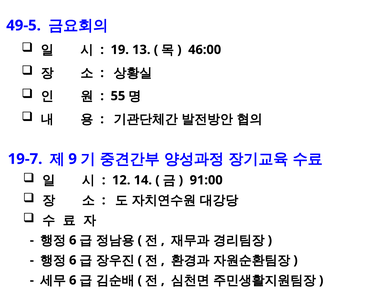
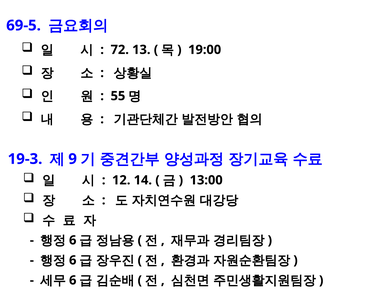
49-5: 49-5 -> 69-5 (24, 25)
19: 19 -> 72 (120, 50)
46:00: 46:00 -> 19:00 (205, 50)
19-7: 19-7 -> 19-3 (25, 159)
91:00: 91:00 -> 13:00 (206, 180)
